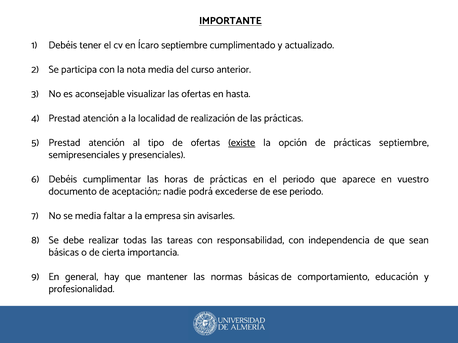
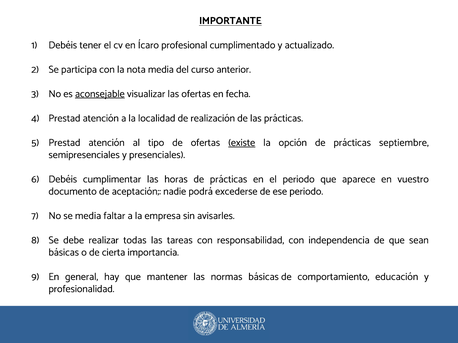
Ícaro septiembre: septiembre -> profesional (184, 45)
aconsejable underline: none -> present (100, 94)
hasta: hasta -> fecha (238, 94)
